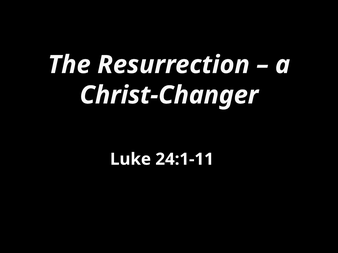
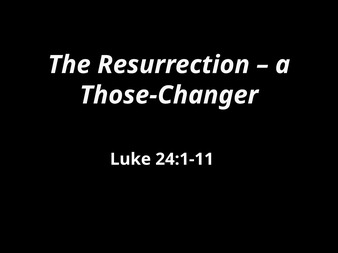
Christ-Changer: Christ-Changer -> Those-Changer (169, 95)
